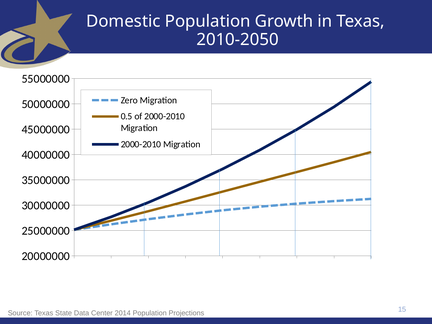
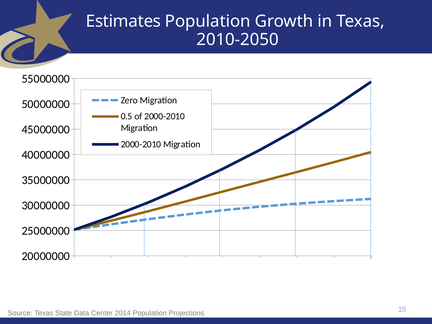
Domestic: Domestic -> Estimates (123, 21)
